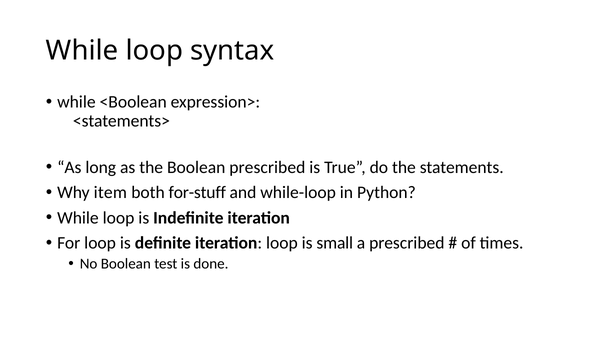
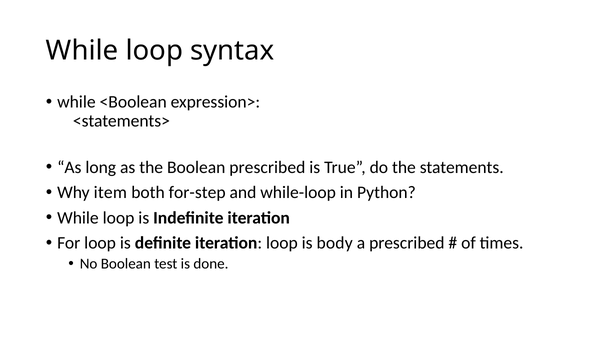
for-stuff: for-stuff -> for-step (197, 192)
small: small -> body (335, 243)
